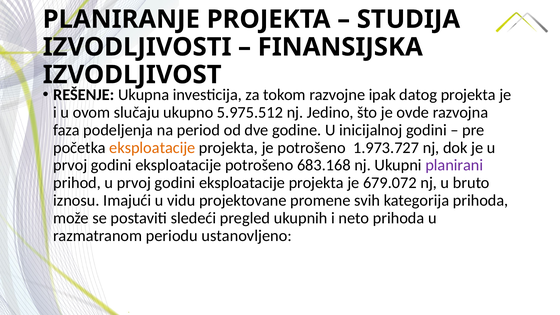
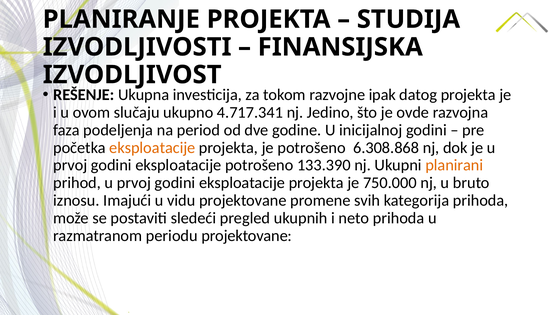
5.975.512: 5.975.512 -> 4.717.341 (250, 112)
1.973.727: 1.973.727 -> 6.308.868 (386, 148)
683.168: 683.168 -> 133.390 (324, 165)
planirani colour: purple -> orange (454, 165)
679.072: 679.072 -> 750.000 (390, 183)
periodu ustanovljeno: ustanovljeno -> projektovane (247, 236)
